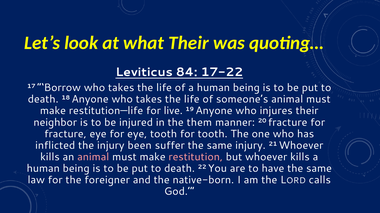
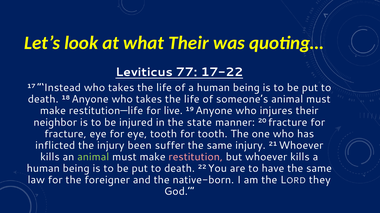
84: 84 -> 77 (187, 72)
Borrow: Borrow -> Instead (59, 88)
them: them -> state (199, 123)
animal colour: pink -> light green (93, 157)
calls: calls -> they (320, 180)
